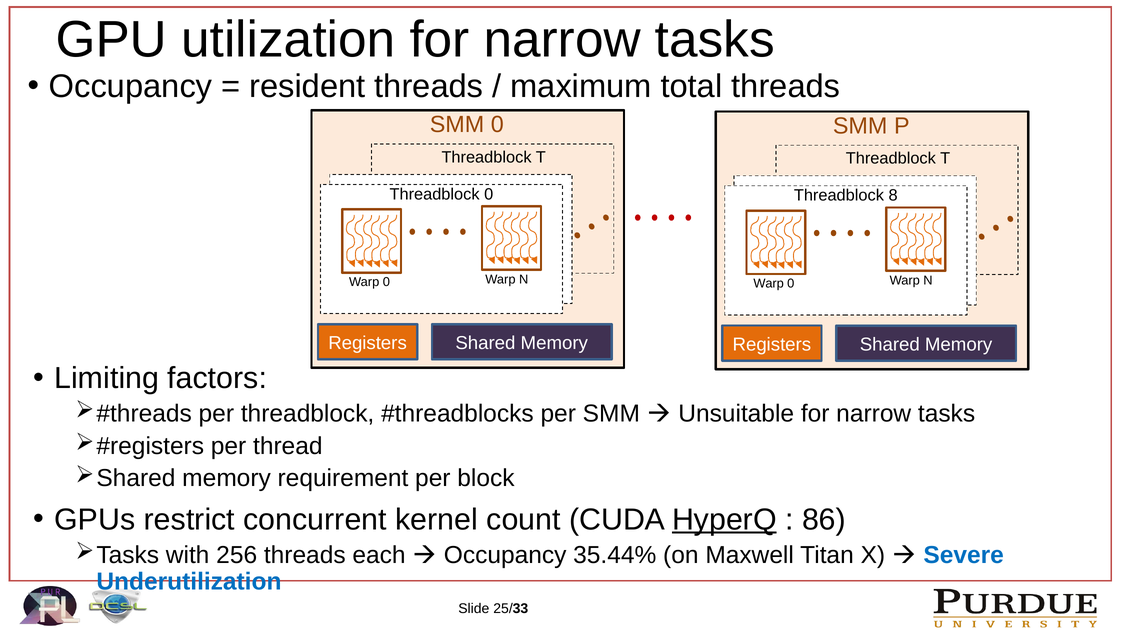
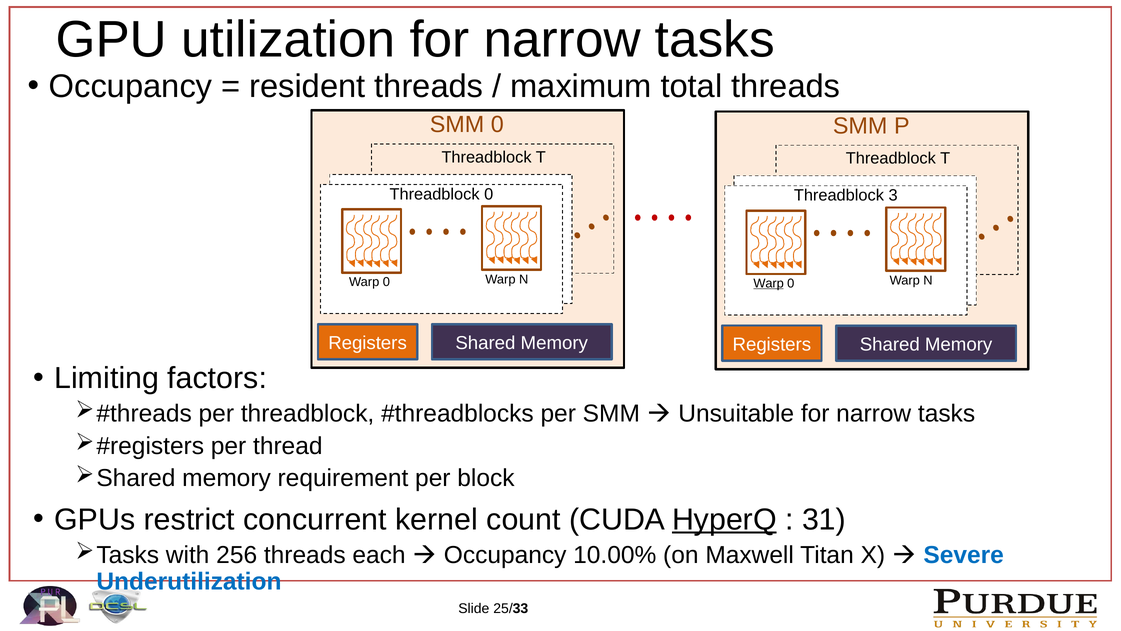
8: 8 -> 3 (893, 195)
Warp underline: none -> present (769, 283)
86: 86 -> 31 (824, 519)
35.44%: 35.44% -> 10.00% (615, 555)
